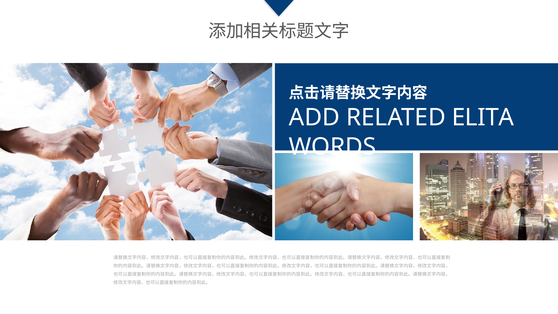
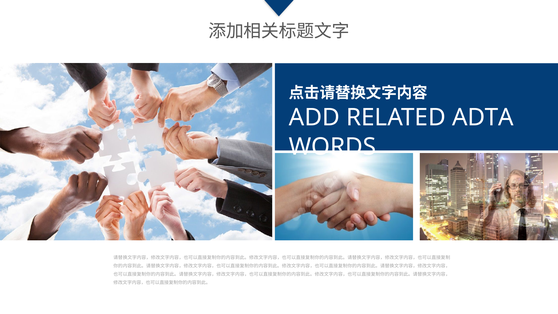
ELITA: ELITA -> ADTA (483, 118)
